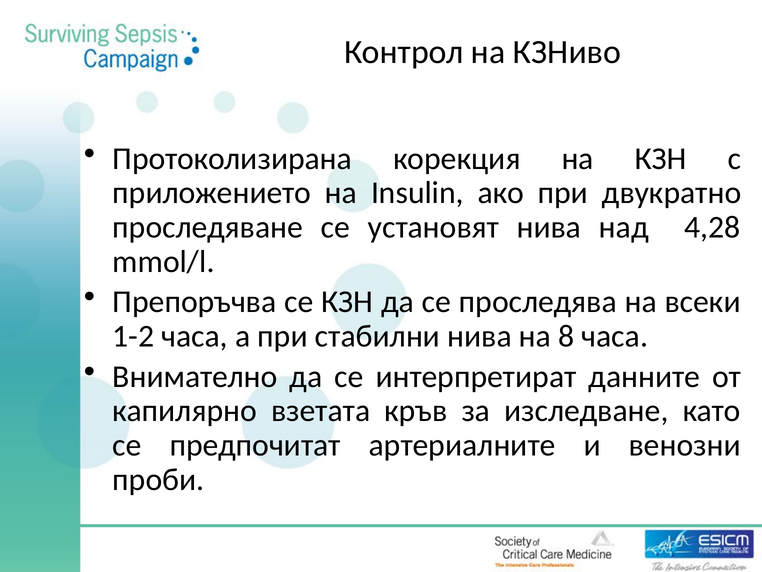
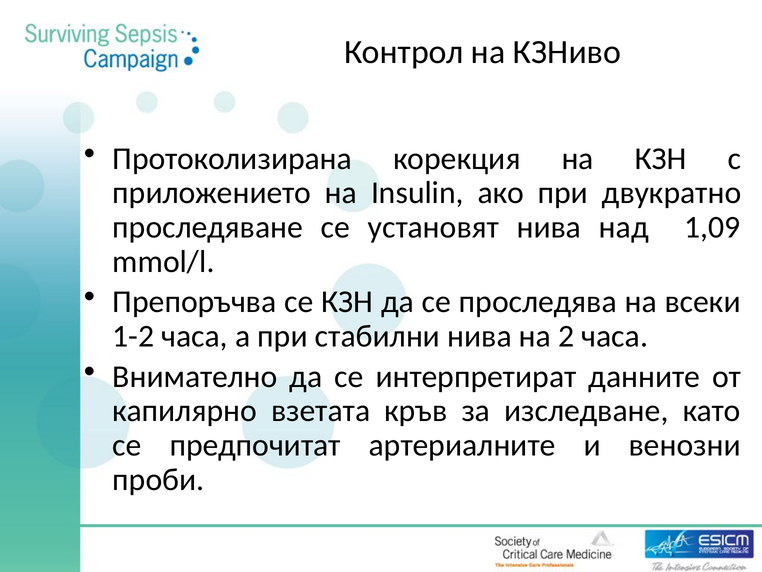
4,28: 4,28 -> 1,09 (712, 227)
8: 8 -> 2 (566, 336)
